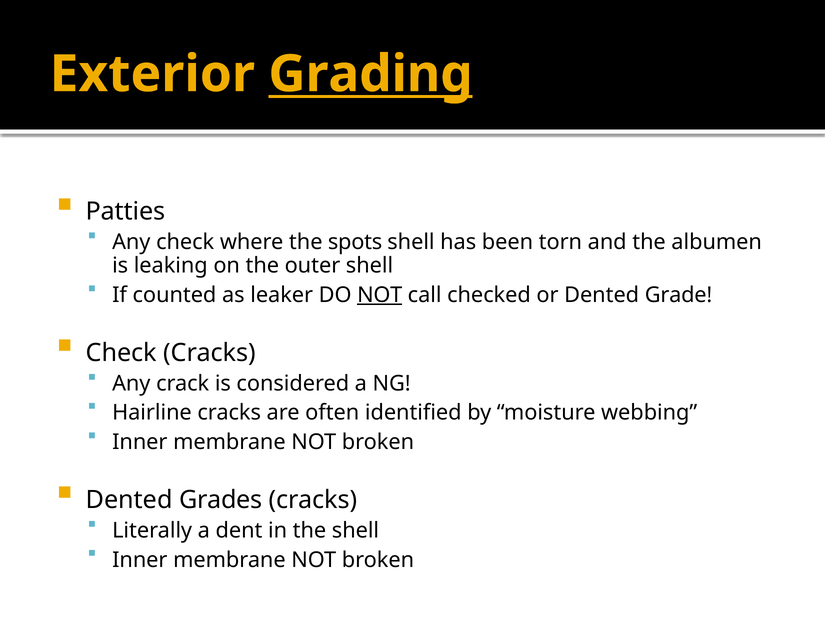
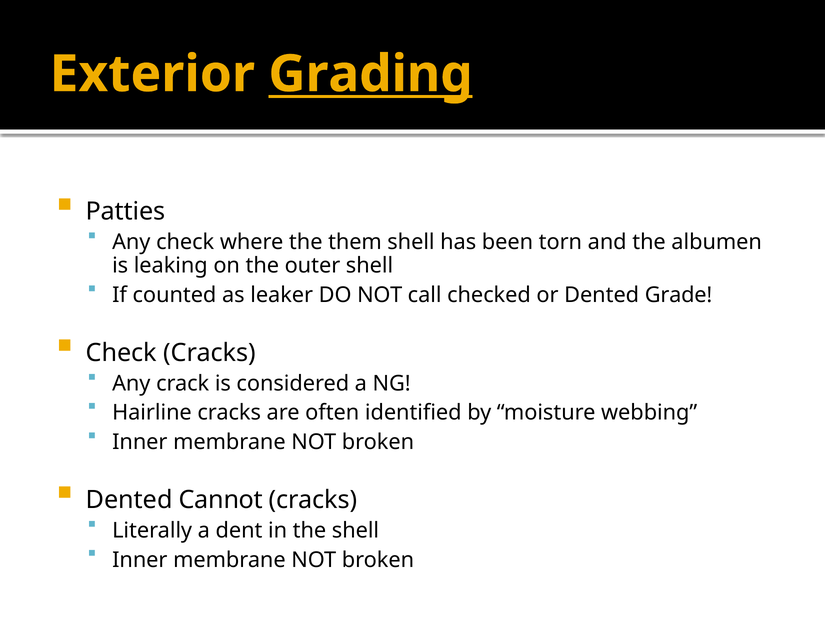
spots: spots -> them (355, 242)
NOT underline: present -> none (380, 295)
Grades: Grades -> Cannot (221, 500)
